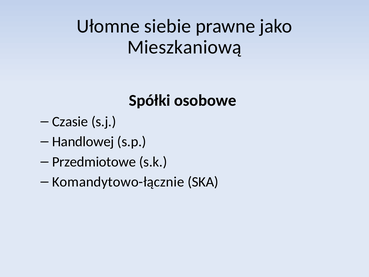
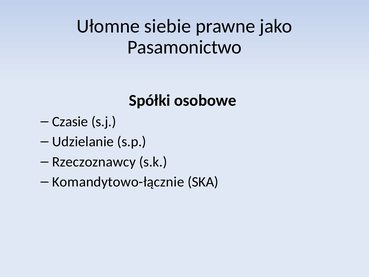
Mieszkaniową: Mieszkaniową -> Pasamonictwo (185, 47)
Handlowej: Handlowej -> Udzielanie (83, 142)
Przedmiotowe: Przedmiotowe -> Rzeczoznawcy (94, 162)
